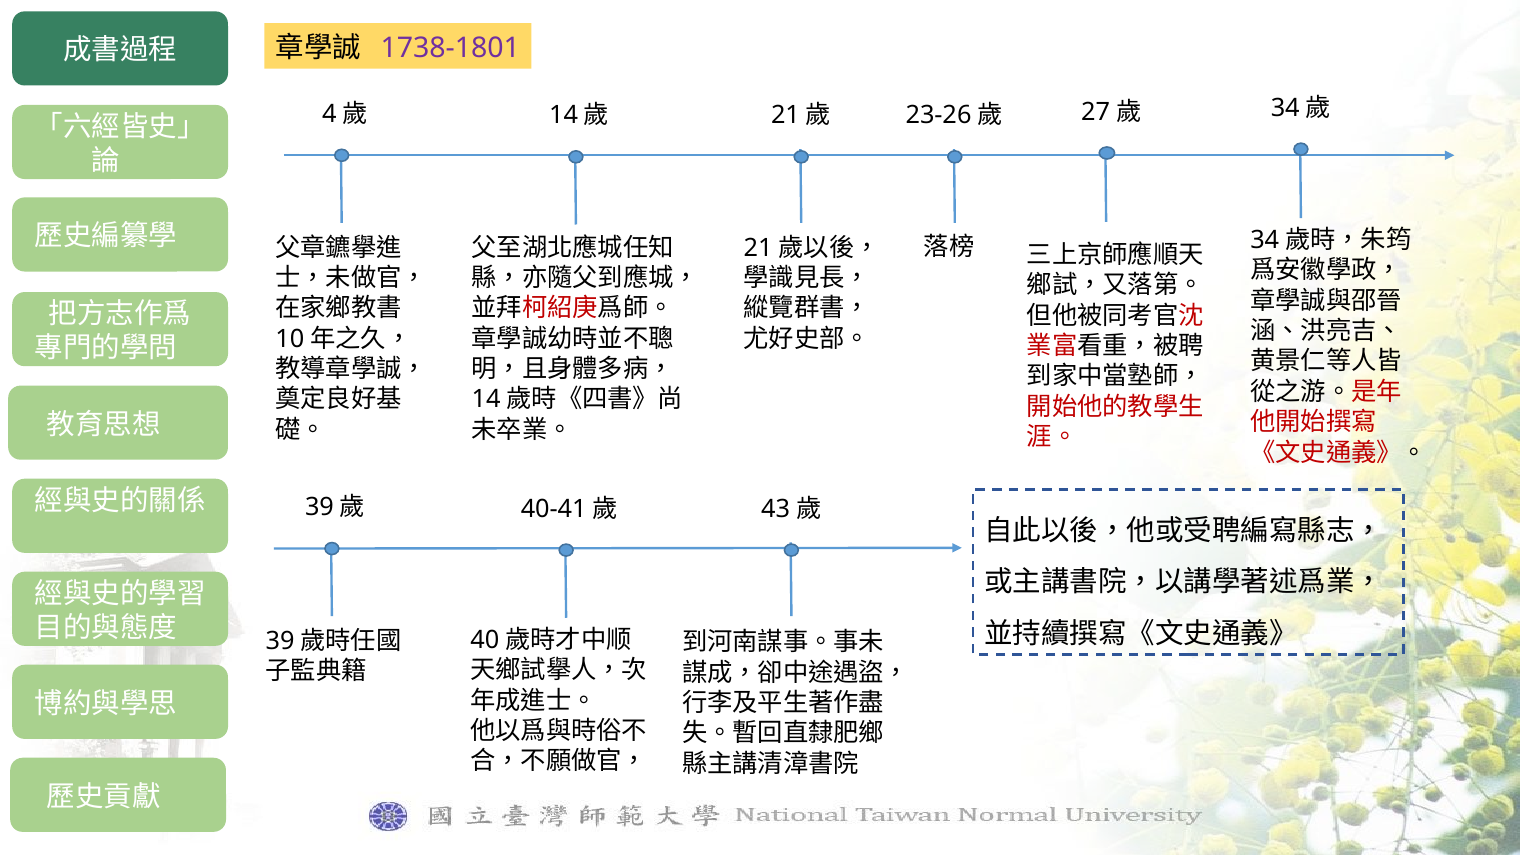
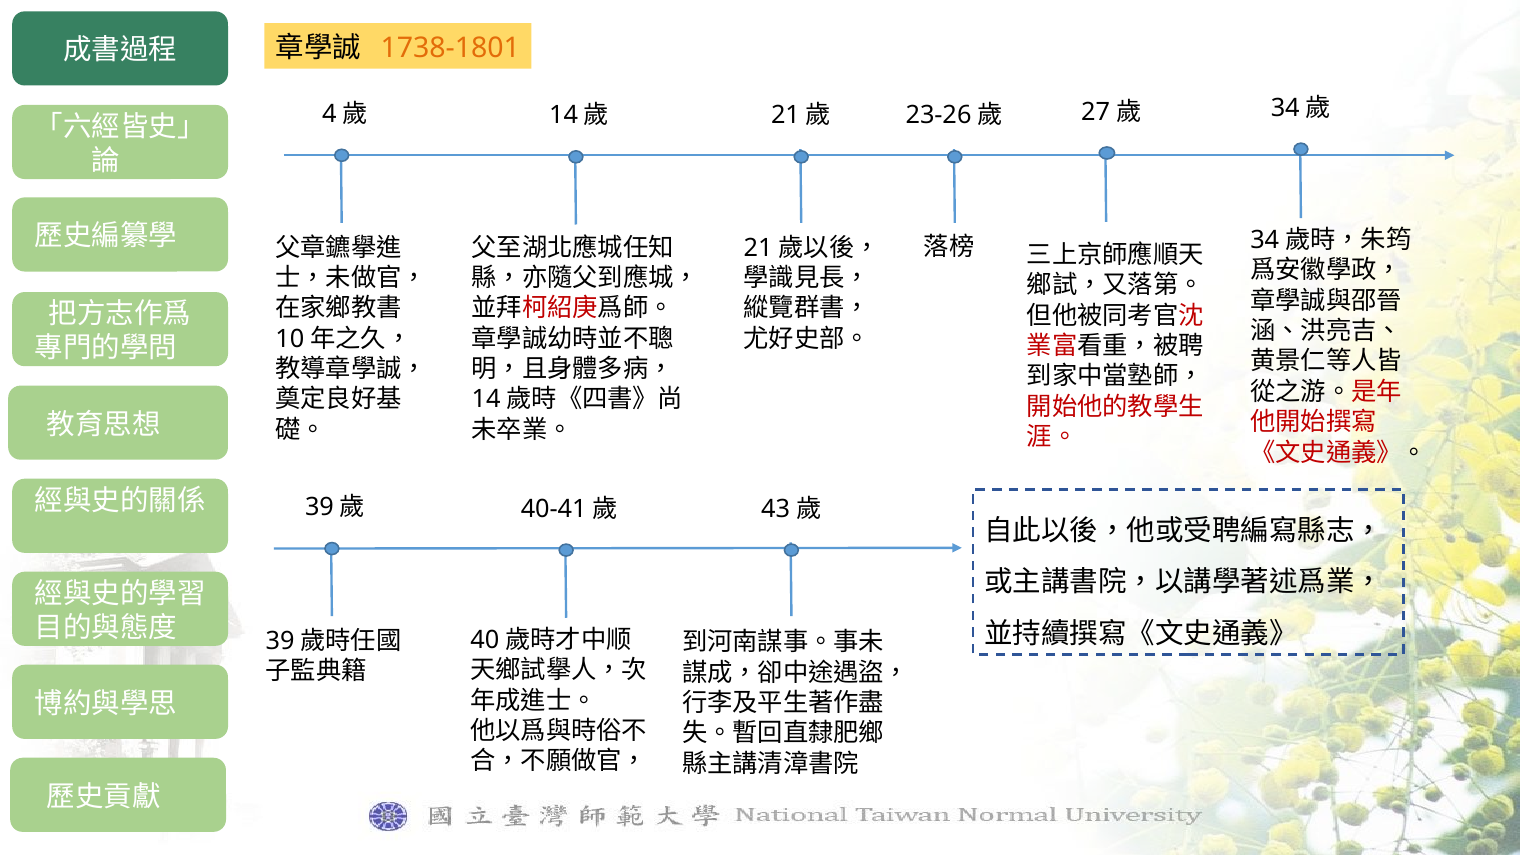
1738-1801 colour: purple -> orange (450, 48)
